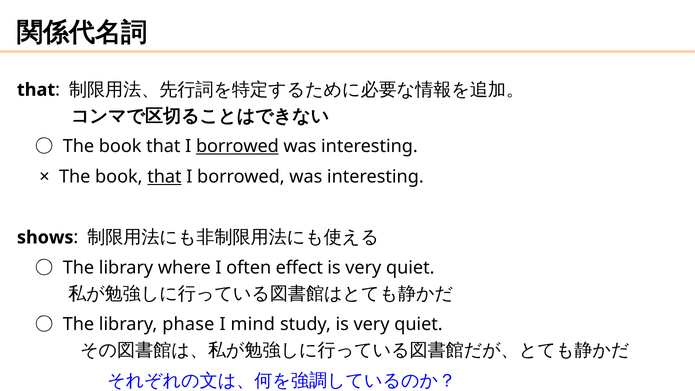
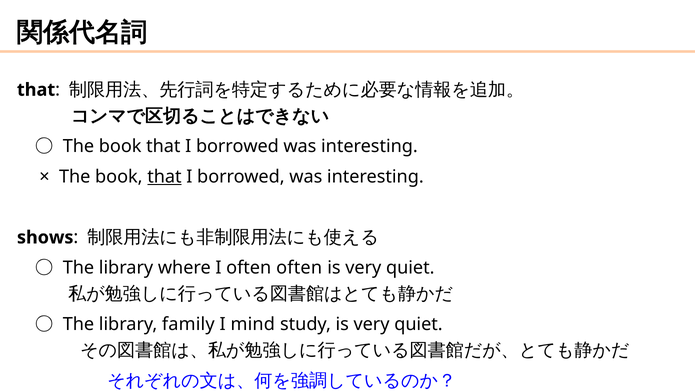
borrowed underline: present -> none (237, 146)
often effect: effect -> often (299, 268)
phase: phase -> family (188, 324)
